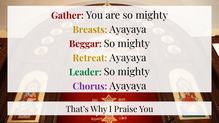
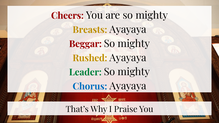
Gather: Gather -> Cheers (67, 16)
Retreat: Retreat -> Rushed (90, 58)
Chorus colour: purple -> blue (90, 87)
